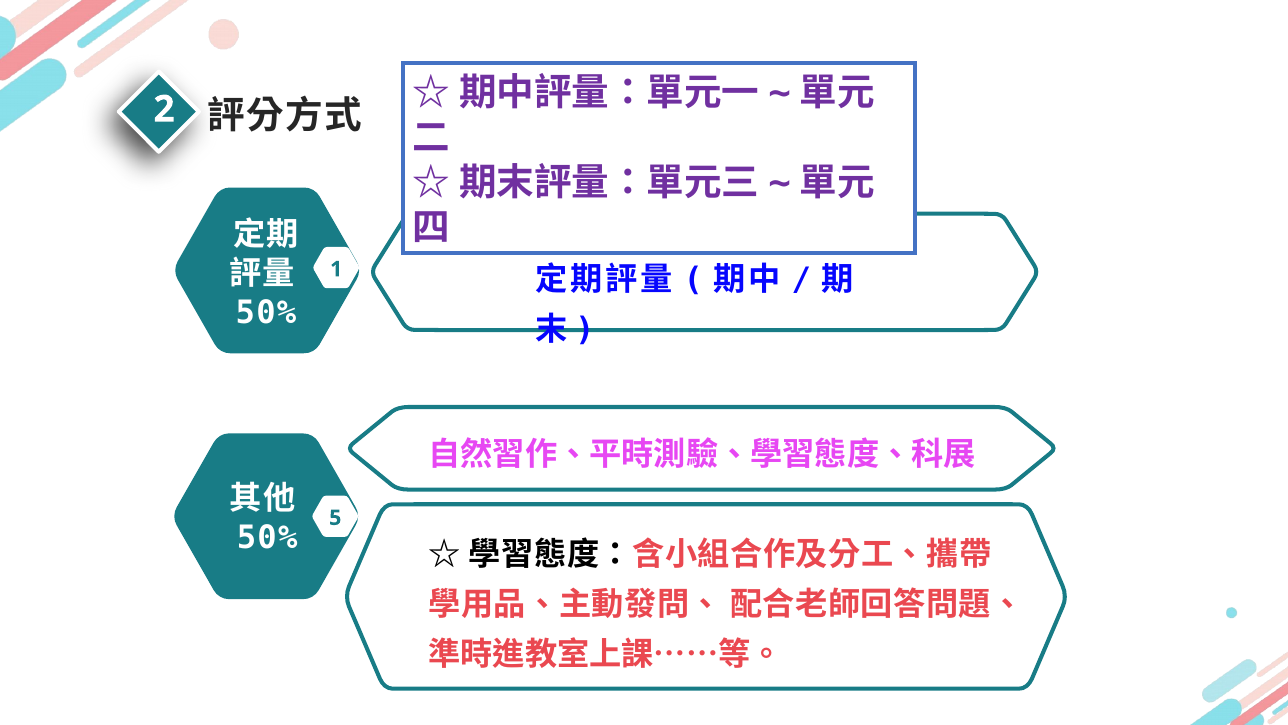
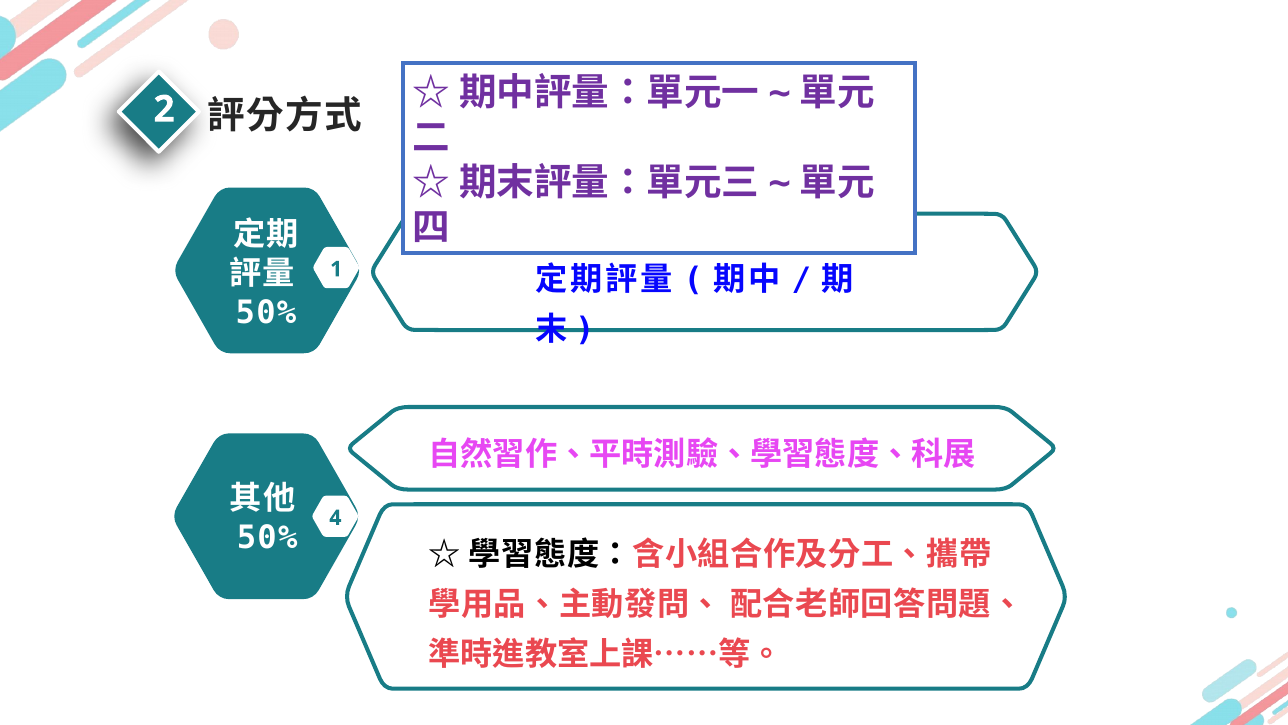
5: 5 -> 4 (335, 517)
